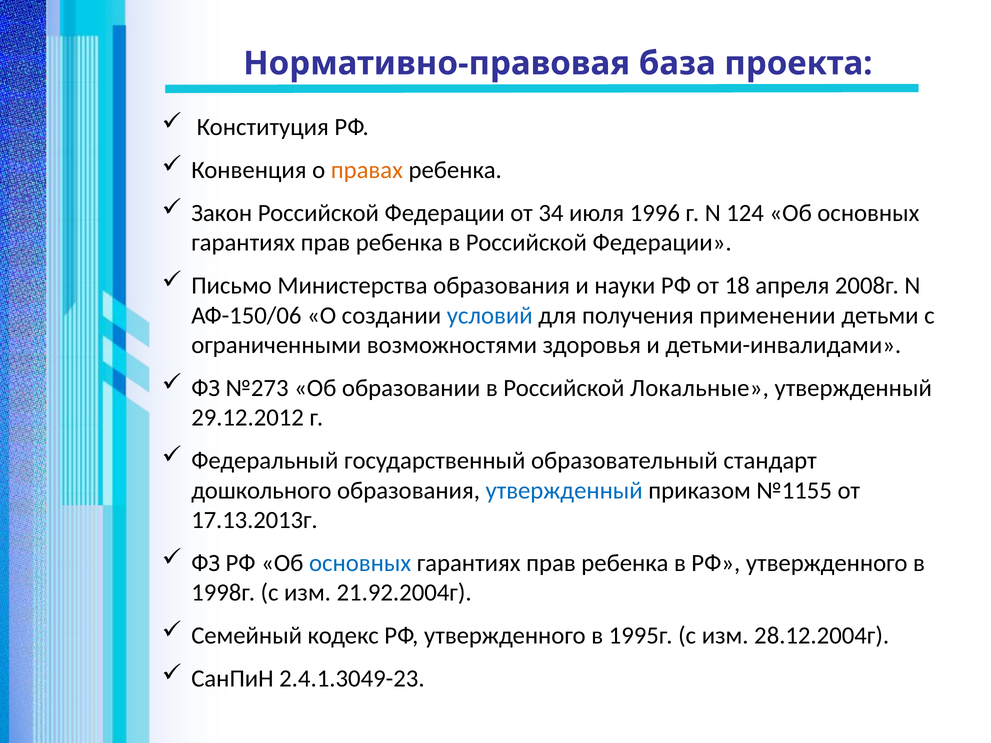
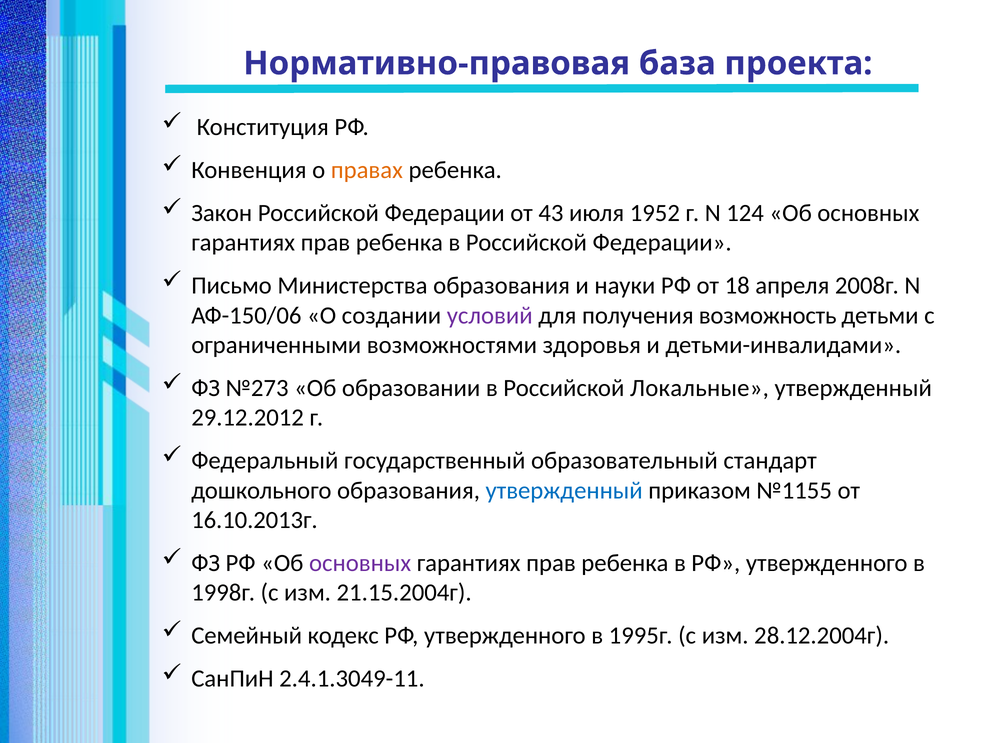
34: 34 -> 43 (551, 213)
1996: 1996 -> 1952 (655, 213)
условий colour: blue -> purple (490, 315)
применении: применении -> возможность (768, 315)
17.13.2013г: 17.13.2013г -> 16.10.2013г (254, 520)
основных colour: blue -> purple (360, 563)
21.92.2004г: 21.92.2004г -> 21.15.2004г (404, 593)
2.4.1.3049-23: 2.4.1.3049-23 -> 2.4.1.3049-11 (352, 679)
